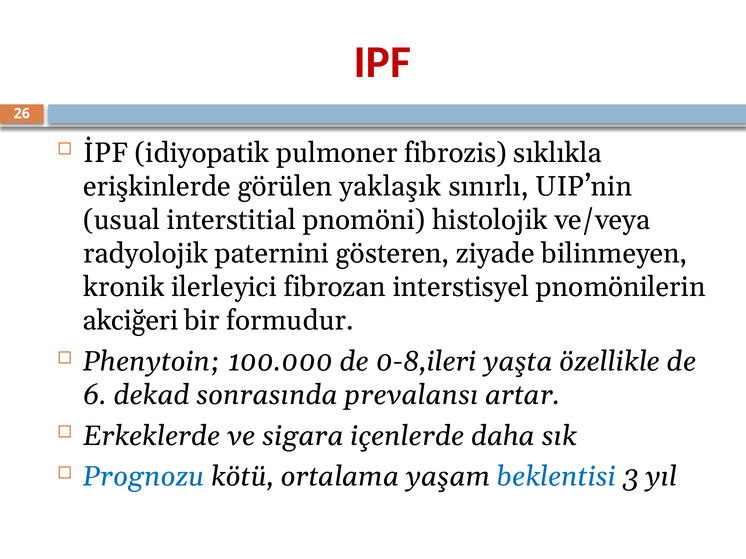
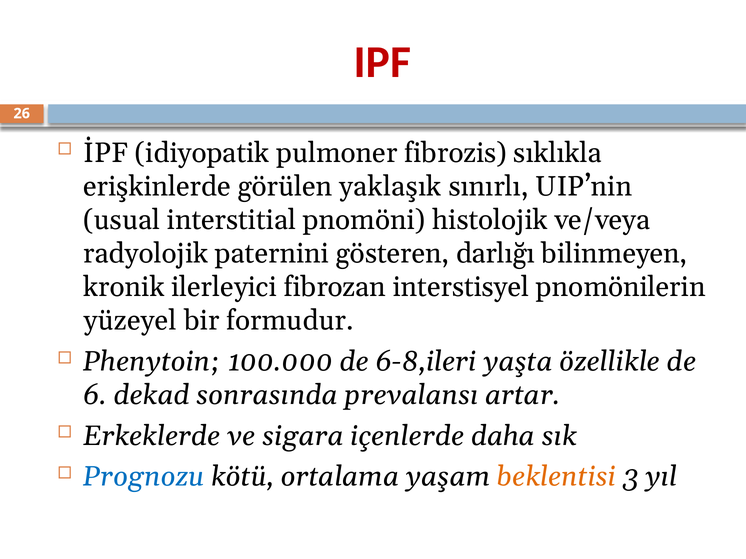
ziyade: ziyade -> darlığı (495, 254)
akciğeri: akciğeri -> yüzeyel (130, 321)
0-8,ileri: 0-8,ileri -> 6-8,ileri (426, 362)
beklentisi colour: blue -> orange (557, 477)
